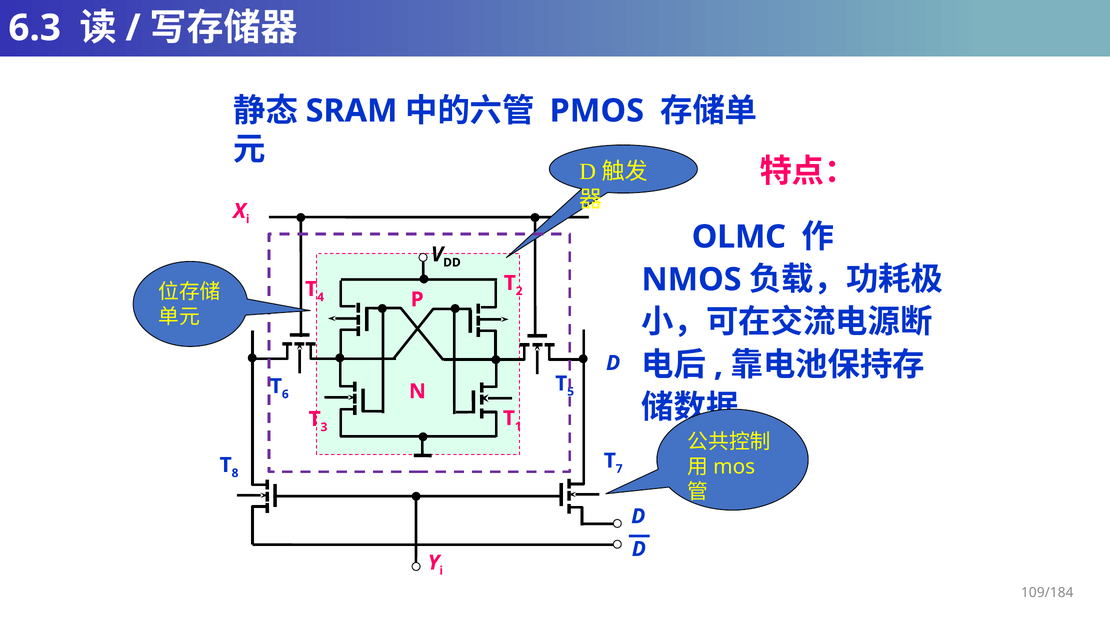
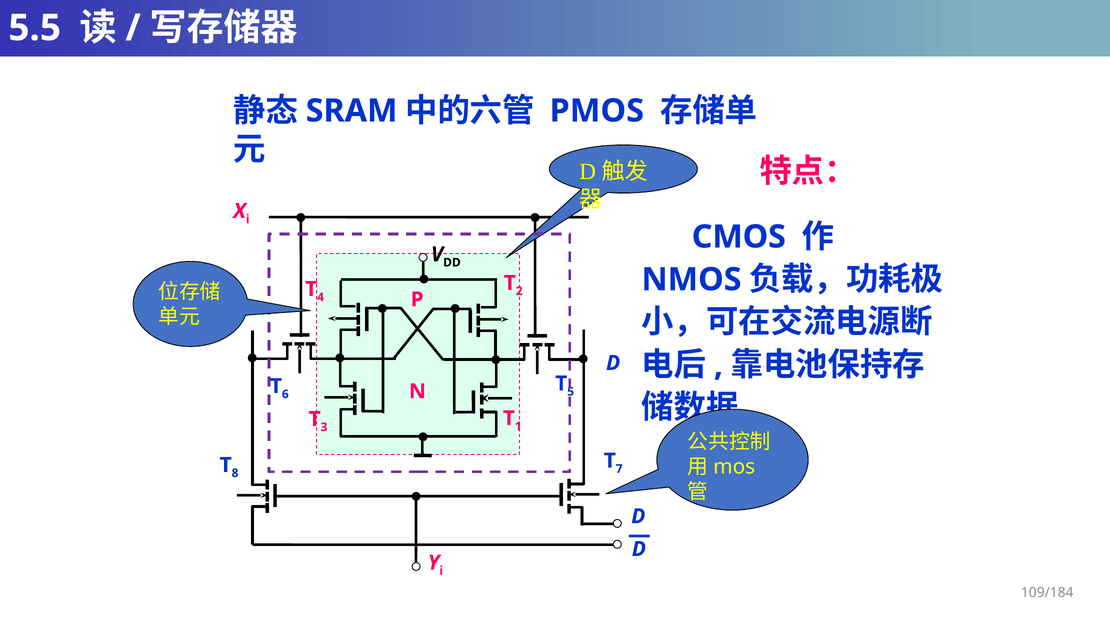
6.3: 6.3 -> 5.5 (35, 28)
OLMC: OLMC -> CMOS (739, 237)
